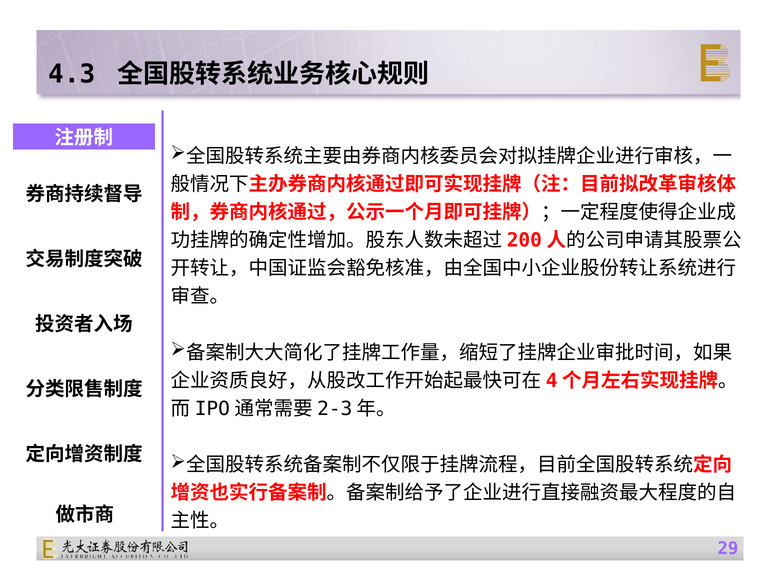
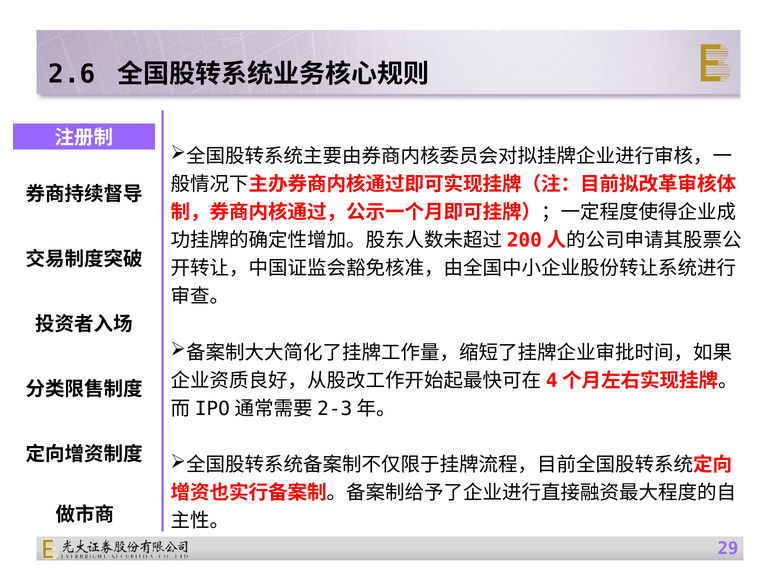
4.3: 4.3 -> 2.6 (72, 74)
